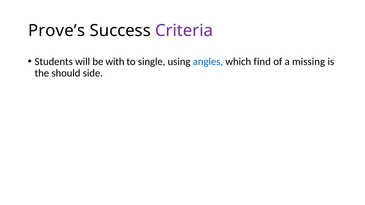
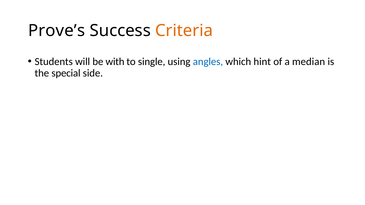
Criteria colour: purple -> orange (184, 31)
find: find -> hint (262, 62)
missing: missing -> median (309, 62)
should: should -> special (66, 73)
